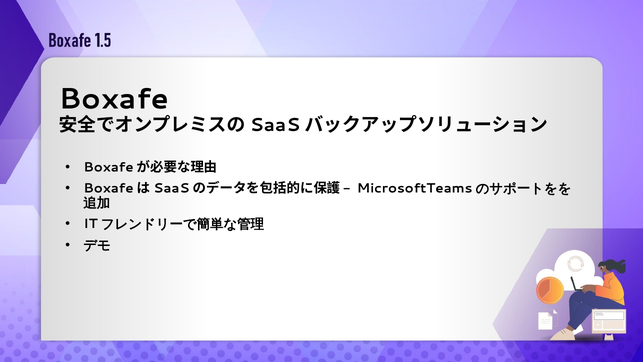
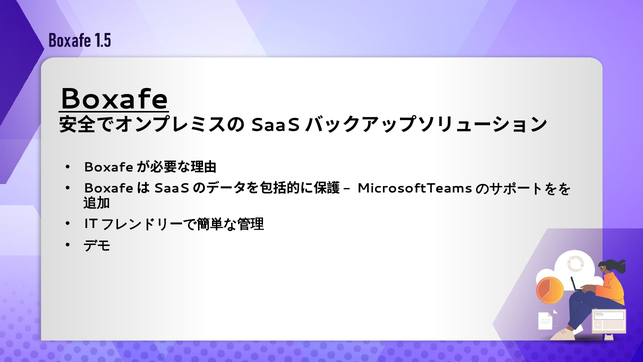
Boxafe underline: none -> present (114, 99)
